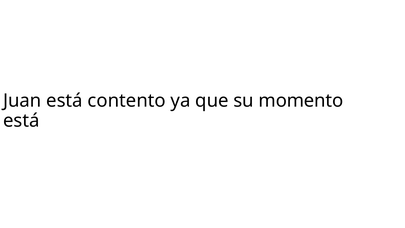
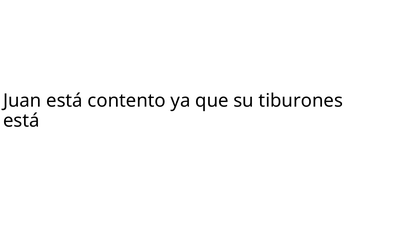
momento: momento -> tiburones (301, 101)
